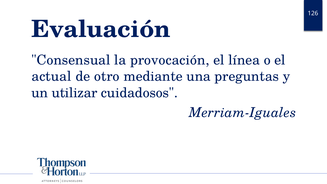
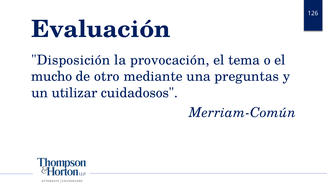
Consensual: Consensual -> Disposición (71, 60)
línea: línea -> tema (244, 60)
actual: actual -> mucho (52, 76)
Merriam-Iguales: Merriam-Iguales -> Merriam-Común (242, 112)
